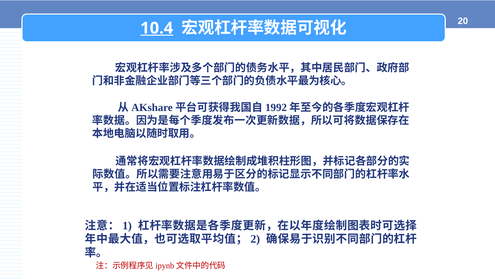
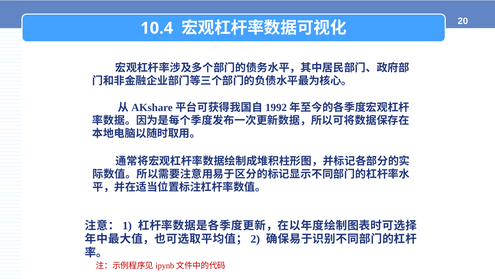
10.4 underline: present -> none (157, 28)
